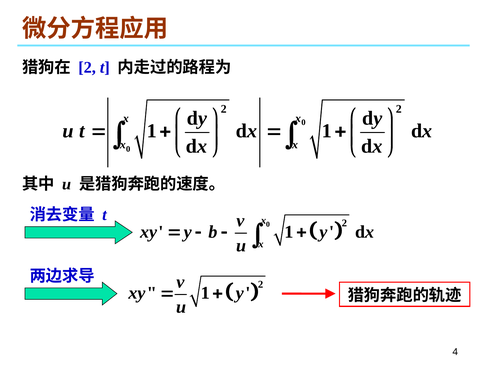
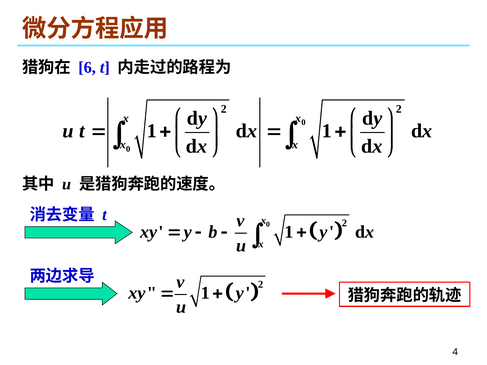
2: 2 -> 6 (87, 67)
